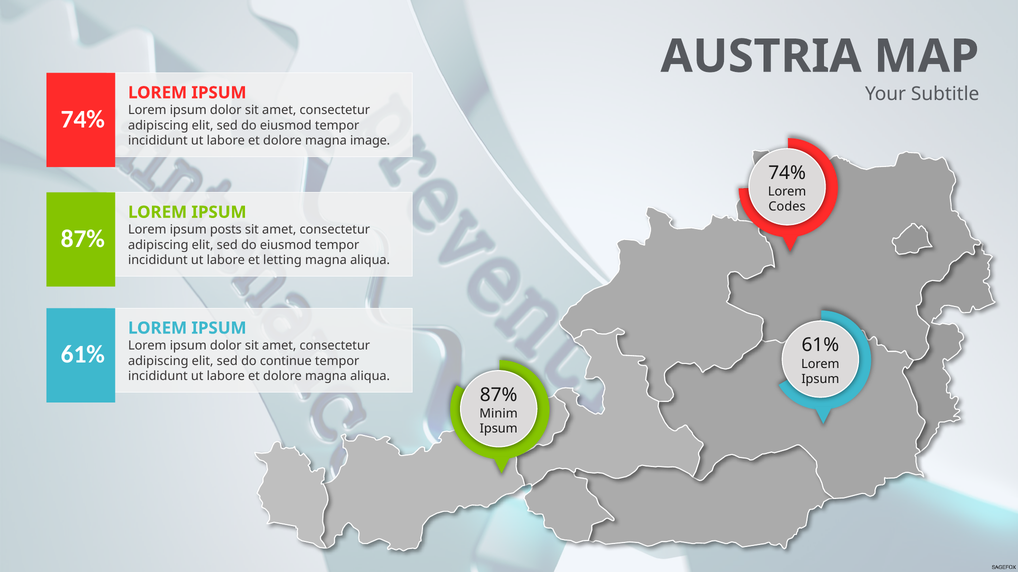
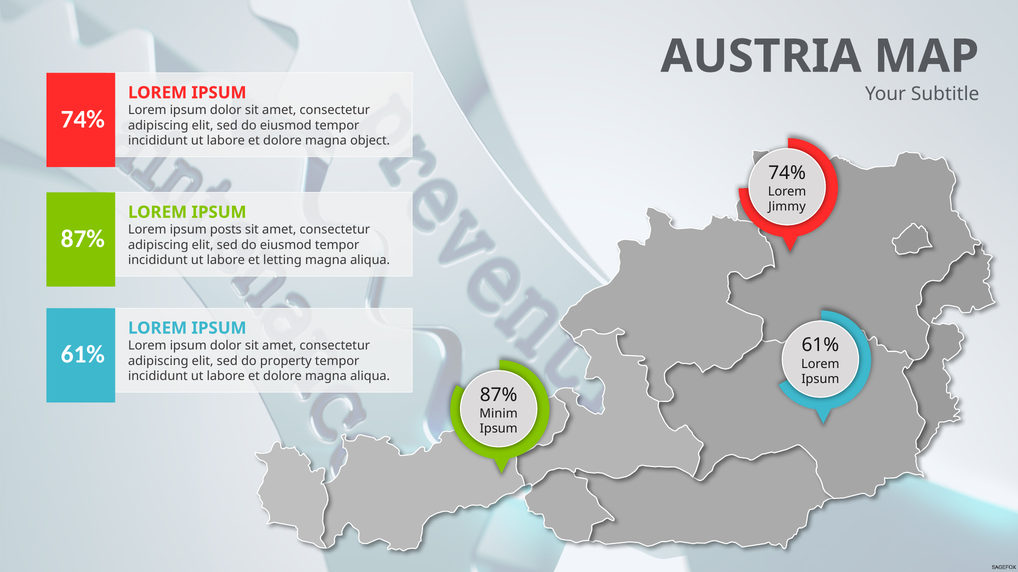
image: image -> object (370, 141)
Codes: Codes -> Jimmy (787, 207)
continue: continue -> property (286, 361)
